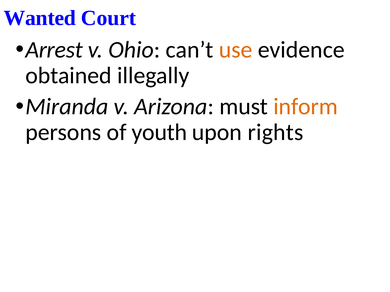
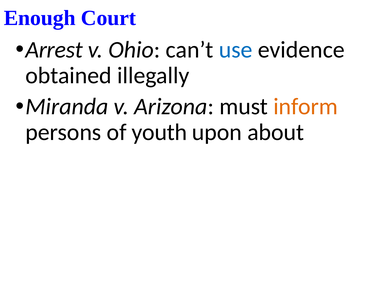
Wanted: Wanted -> Enough (40, 18)
use colour: orange -> blue (236, 50)
rights: rights -> about (276, 133)
